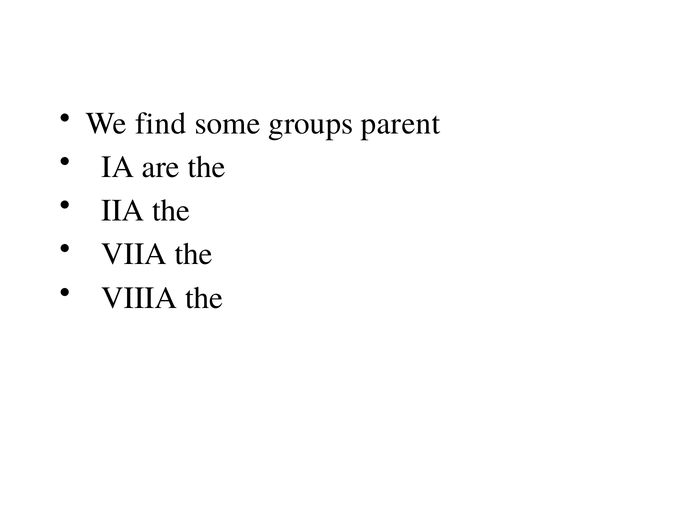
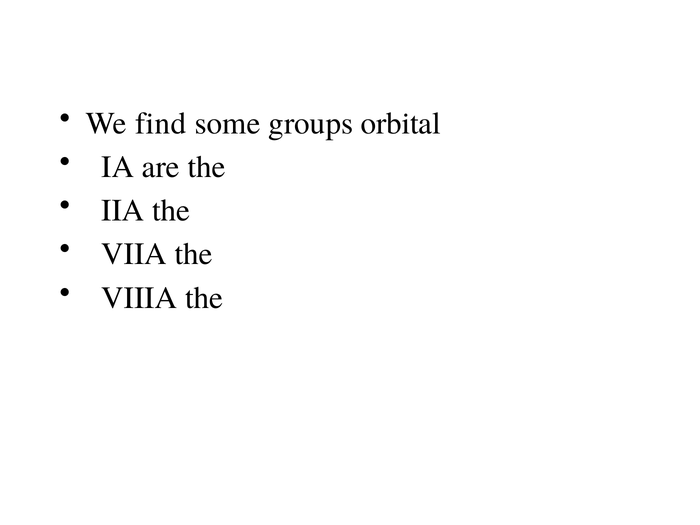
parent: parent -> orbital (401, 124)
